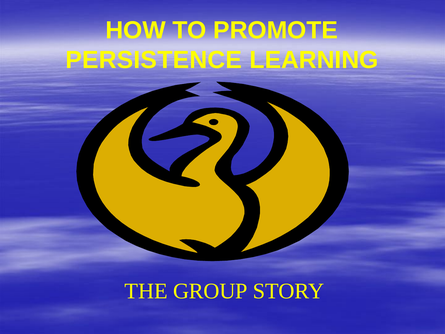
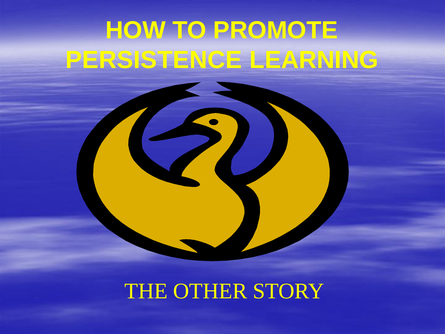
GROUP: GROUP -> OTHER (210, 291)
